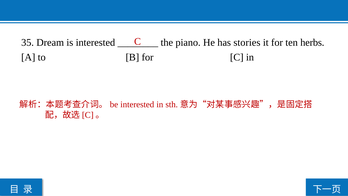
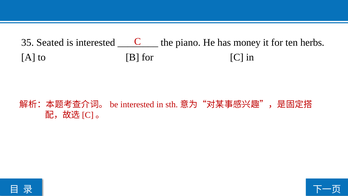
Dream: Dream -> Seated (50, 42)
stories: stories -> money (247, 42)
